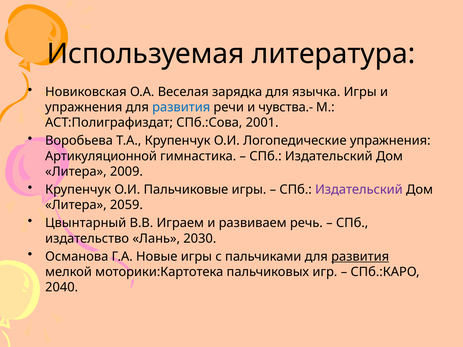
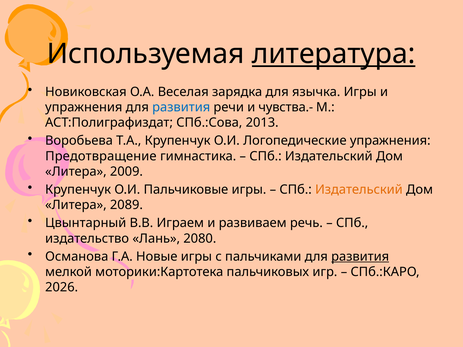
литература underline: none -> present (334, 54)
2001: 2001 -> 2013 (262, 123)
Артикуляционной: Артикуляционной -> Предотвращение (101, 156)
Издательский colour: purple -> orange (359, 190)
2059: 2059 -> 2089 (126, 205)
2030: 2030 -> 2080 (200, 239)
2040: 2040 -> 2026 (62, 288)
